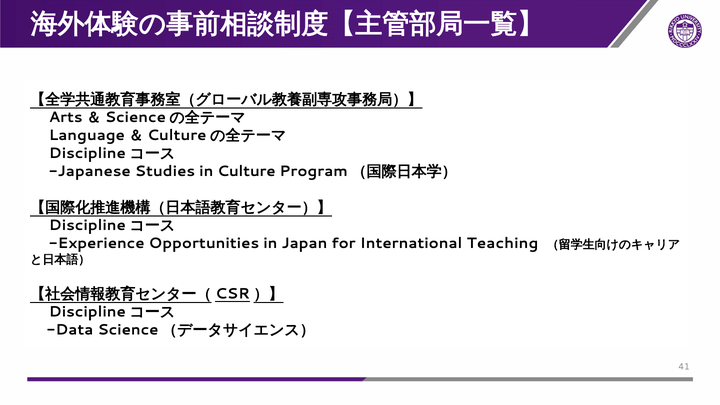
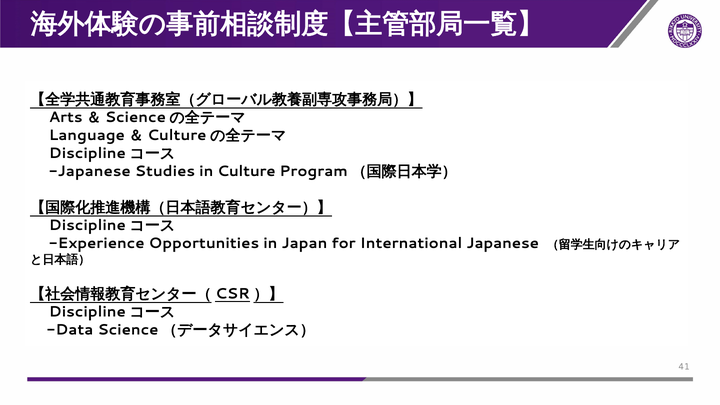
International Teaching: Teaching -> Japanese (503, 243)
